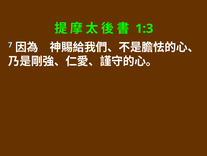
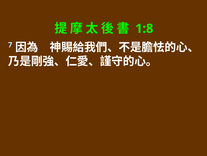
1:3: 1:3 -> 1:8 (144, 28)
